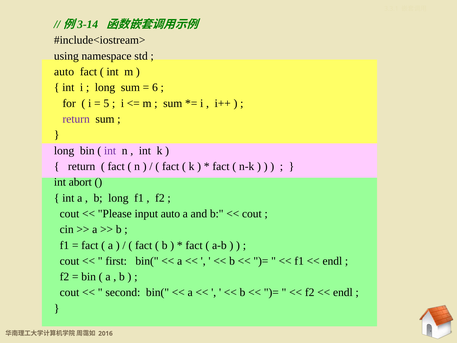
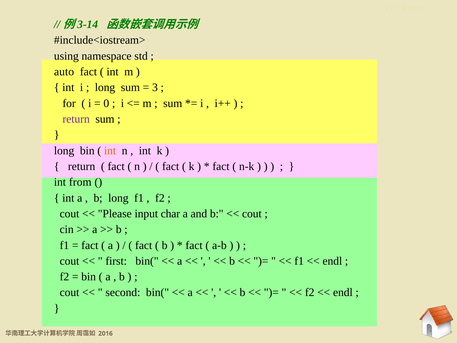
6: 6 -> 3 (155, 87)
5: 5 -> 0 (106, 103)
int colour: purple -> orange (110, 150)
abort: abort -> from (80, 182)
input auto: auto -> char (170, 214)
